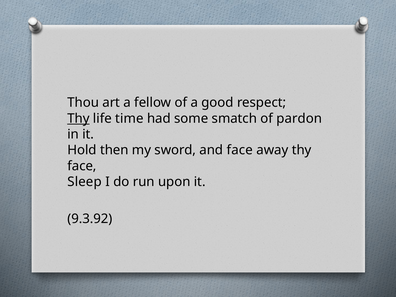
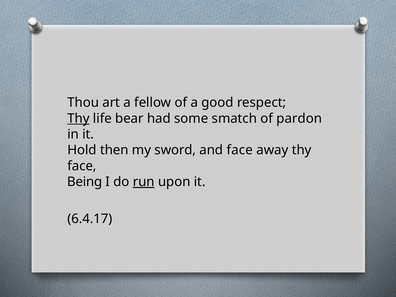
time: time -> bear (129, 118)
Sleep: Sleep -> Being (85, 182)
run underline: none -> present (144, 182)
9.3.92: 9.3.92 -> 6.4.17 (90, 219)
